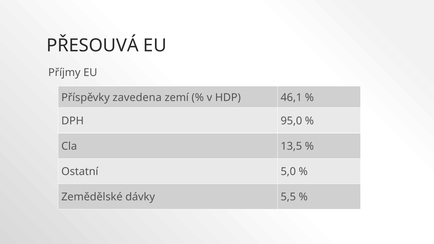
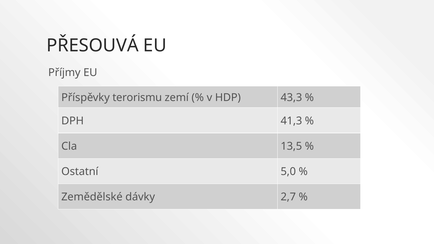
zavedena: zavedena -> terorismu (137, 98)
46,1: 46,1 -> 43,3 (291, 98)
95,0: 95,0 -> 41,3 (291, 121)
5,5: 5,5 -> 2,7 (288, 197)
